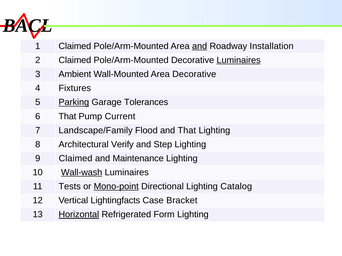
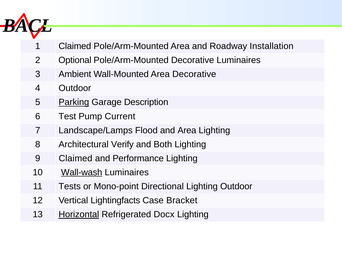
and underline: present -> none (200, 46)
2 Claimed: Claimed -> Optional (75, 60)
Luminaires underline: present -> none (239, 60)
4 Fixtures: Fixtures -> Outdoor (75, 88)
Tolerances: Tolerances -> Description (146, 102)
6 That: That -> Test (67, 117)
Landscape/Family: Landscape/Family -> Landscape/Lamps (96, 131)
and That: That -> Area (187, 131)
Step: Step -> Both (163, 145)
Maintenance: Maintenance -> Performance (138, 159)
Mono-point underline: present -> none (116, 187)
Lighting Catalog: Catalog -> Outdoor (236, 187)
Form: Form -> Docx (164, 215)
